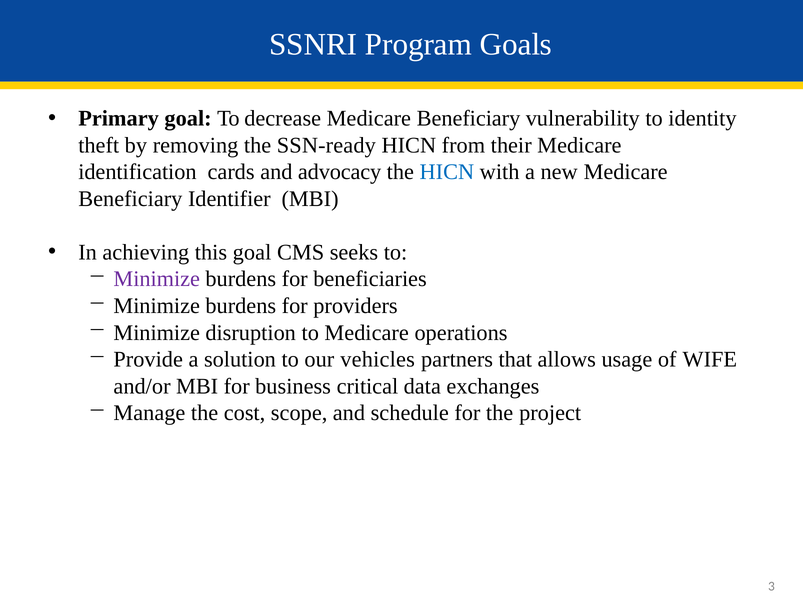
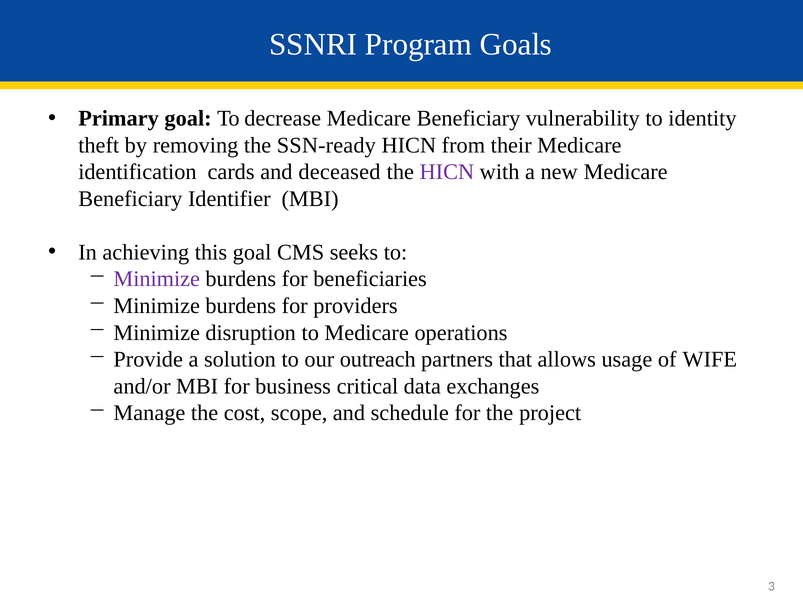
advocacy: advocacy -> deceased (339, 172)
HICN colour: blue -> purple (447, 172)
vehicles: vehicles -> outreach (378, 360)
